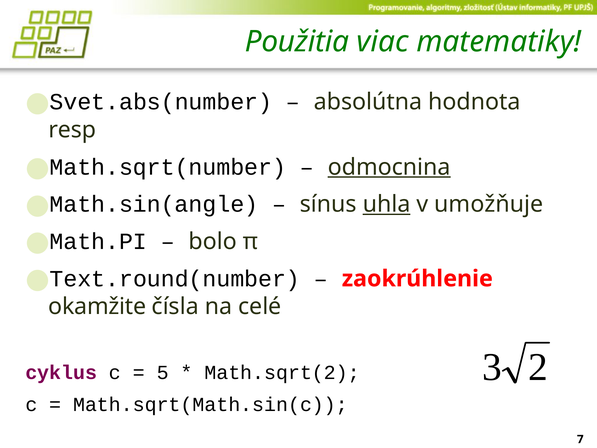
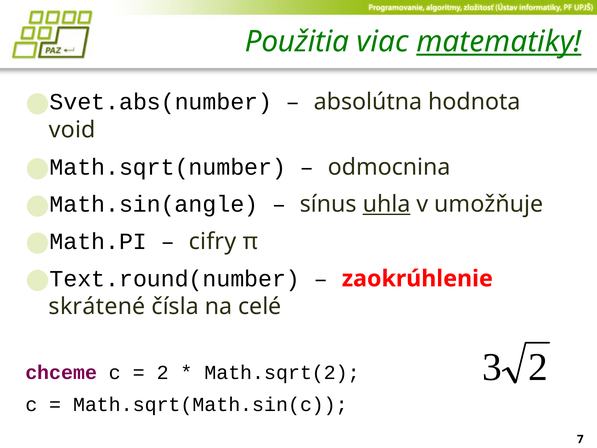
matematiky underline: none -> present (499, 42)
resp: resp -> void (72, 130)
odmocnina underline: present -> none (389, 167)
bolo: bolo -> cifry (213, 241)
okamžite: okamžite -> skrátené (97, 306)
cyklus: cyklus -> chceme (61, 373)
5: 5 -> 2 (163, 373)
